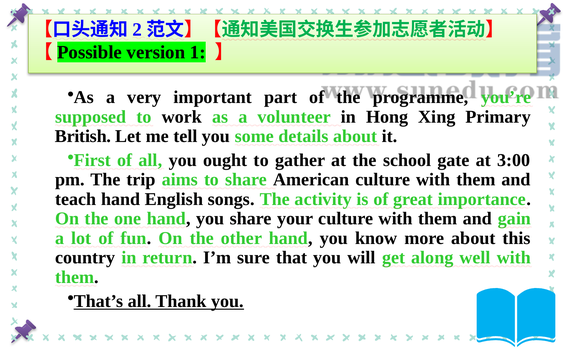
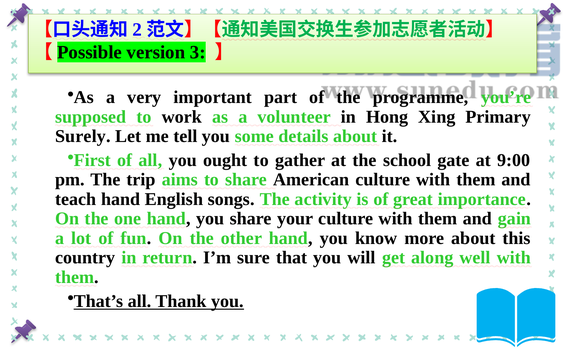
1: 1 -> 3 (198, 52)
British: British -> Surely (83, 136)
3:00: 3:00 -> 9:00 (514, 160)
